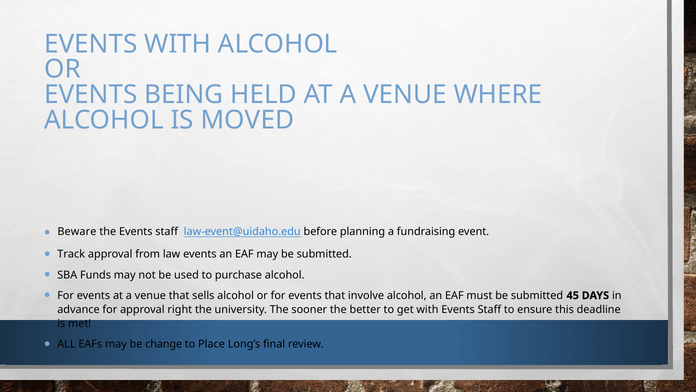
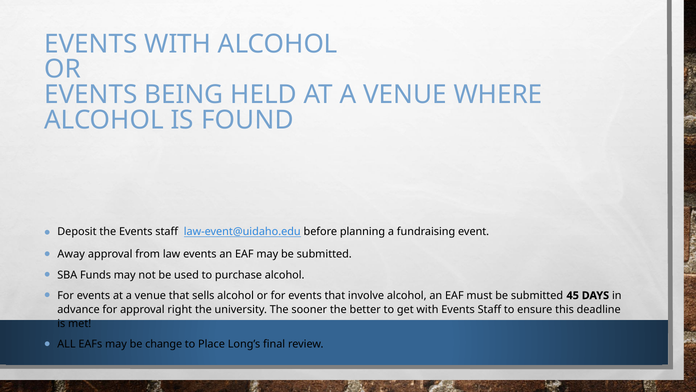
MOVED: MOVED -> FOUND (247, 120)
Beware: Beware -> Deposit (77, 232)
Track: Track -> Away (71, 254)
